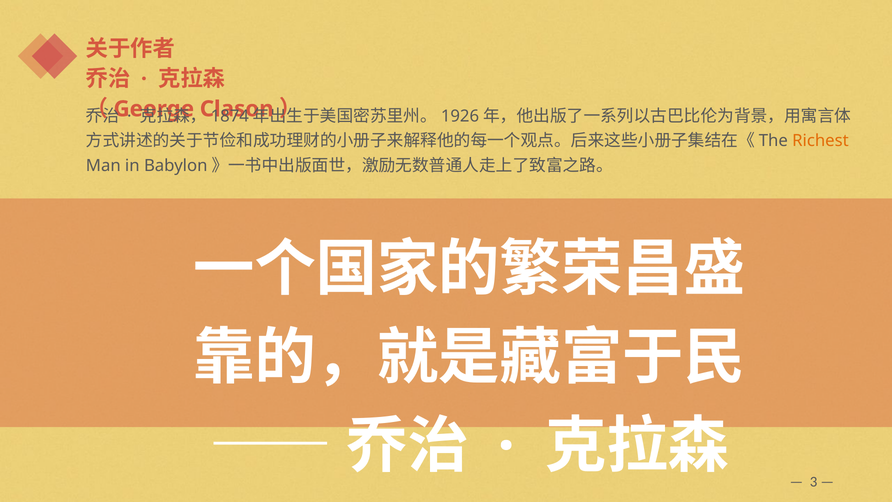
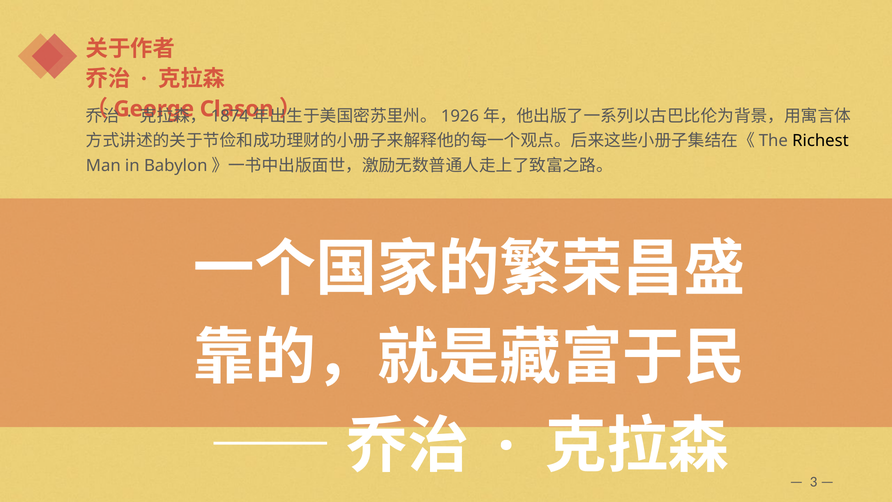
Richest colour: orange -> black (820, 141)
